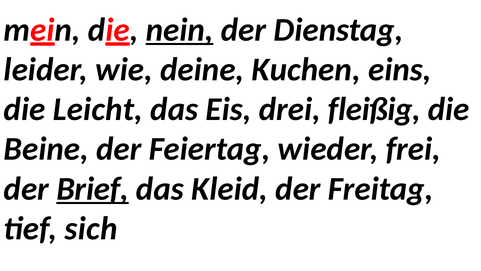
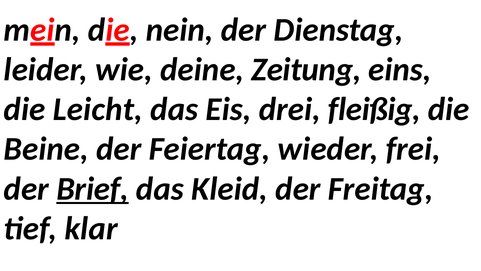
nein underline: present -> none (180, 30)
Kuchen: Kuchen -> Zeitung (306, 69)
sich: sich -> klar (91, 228)
